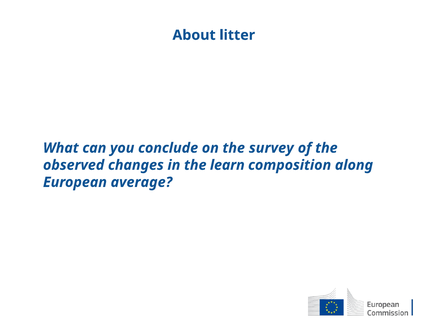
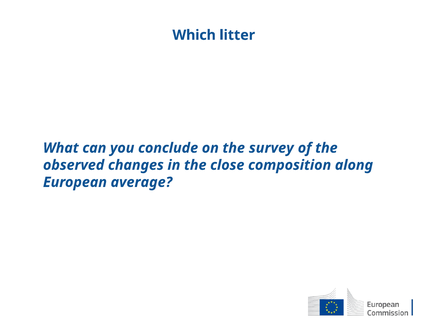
About: About -> Which (194, 35)
learn: learn -> close (227, 165)
